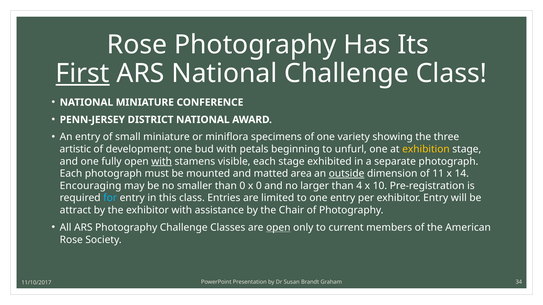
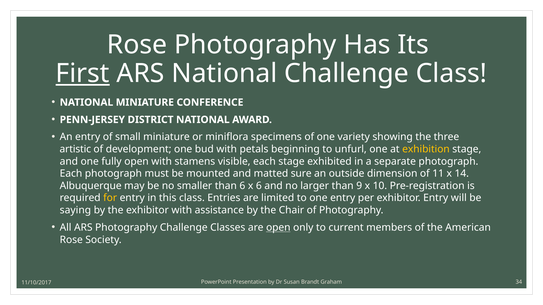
with underline: present -> none (162, 162)
area: area -> sure (301, 174)
outside underline: present -> none (347, 174)
Encouraging: Encouraging -> Albuquerque (91, 186)
than 0: 0 -> 6 (242, 186)
x 0: 0 -> 6 (259, 186)
4: 4 -> 9 (359, 186)
for colour: light blue -> yellow (110, 198)
attract: attract -> saying (75, 210)
